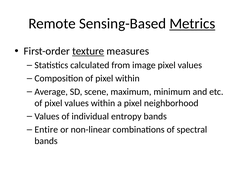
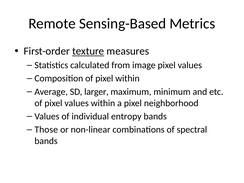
Metrics underline: present -> none (192, 24)
scene: scene -> larger (96, 92)
Entire: Entire -> Those (46, 130)
